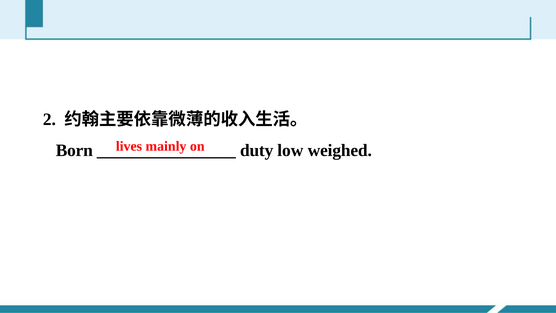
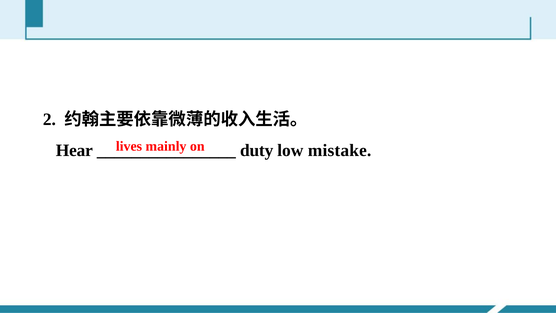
Born: Born -> Hear (74, 150)
weighed: weighed -> mistake (340, 150)
